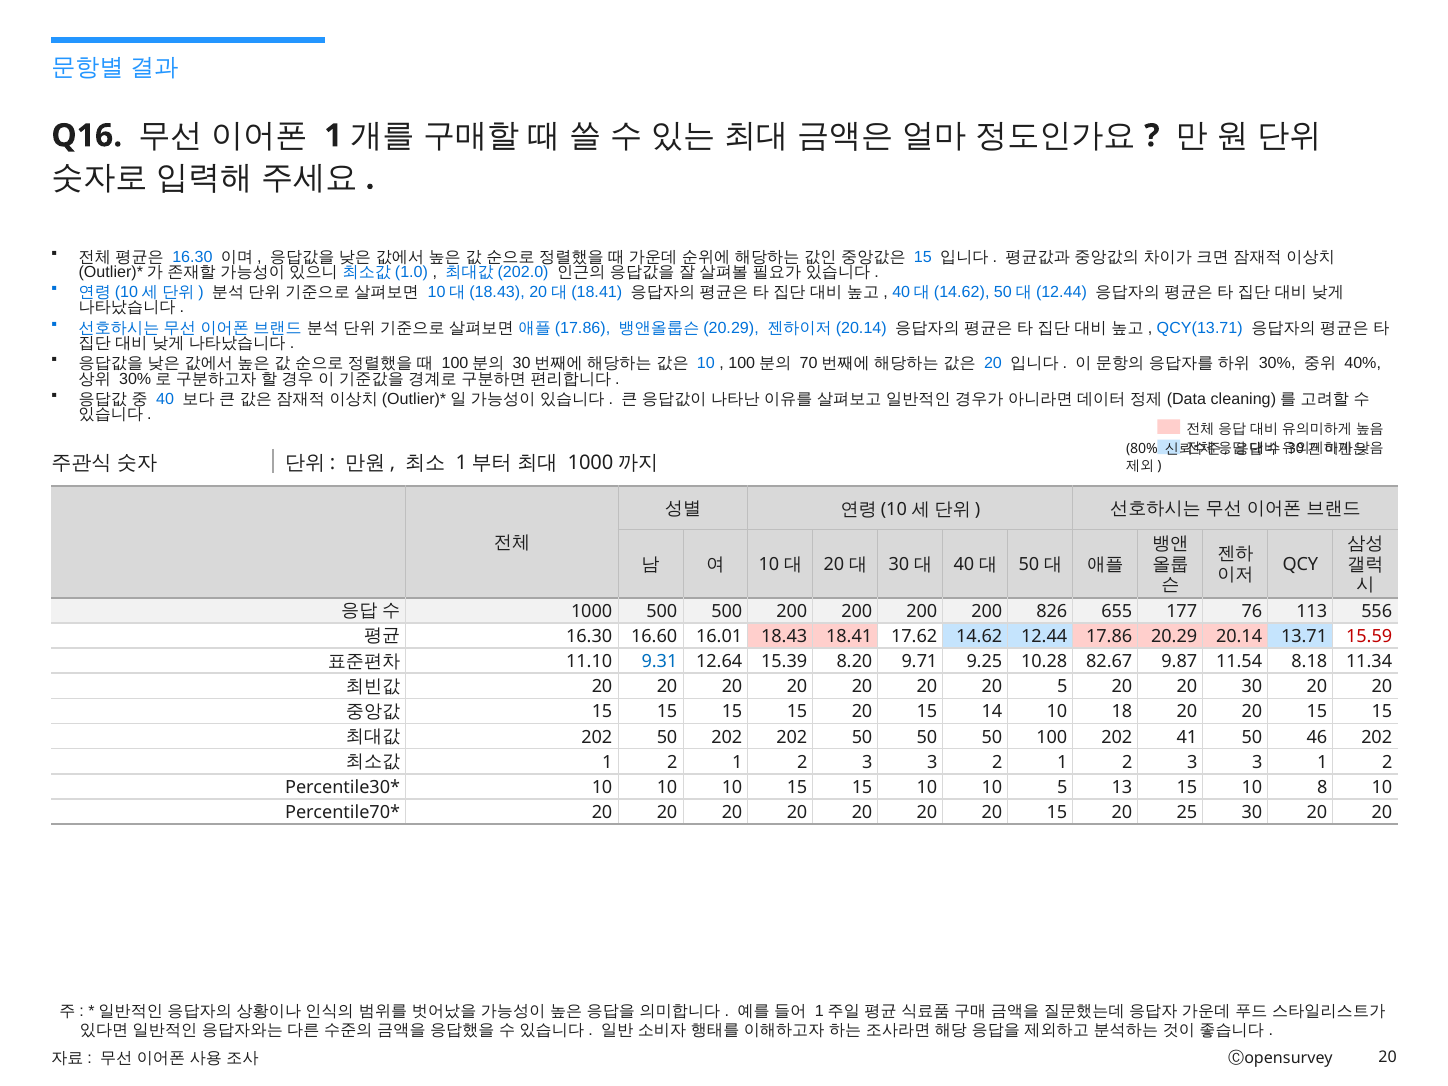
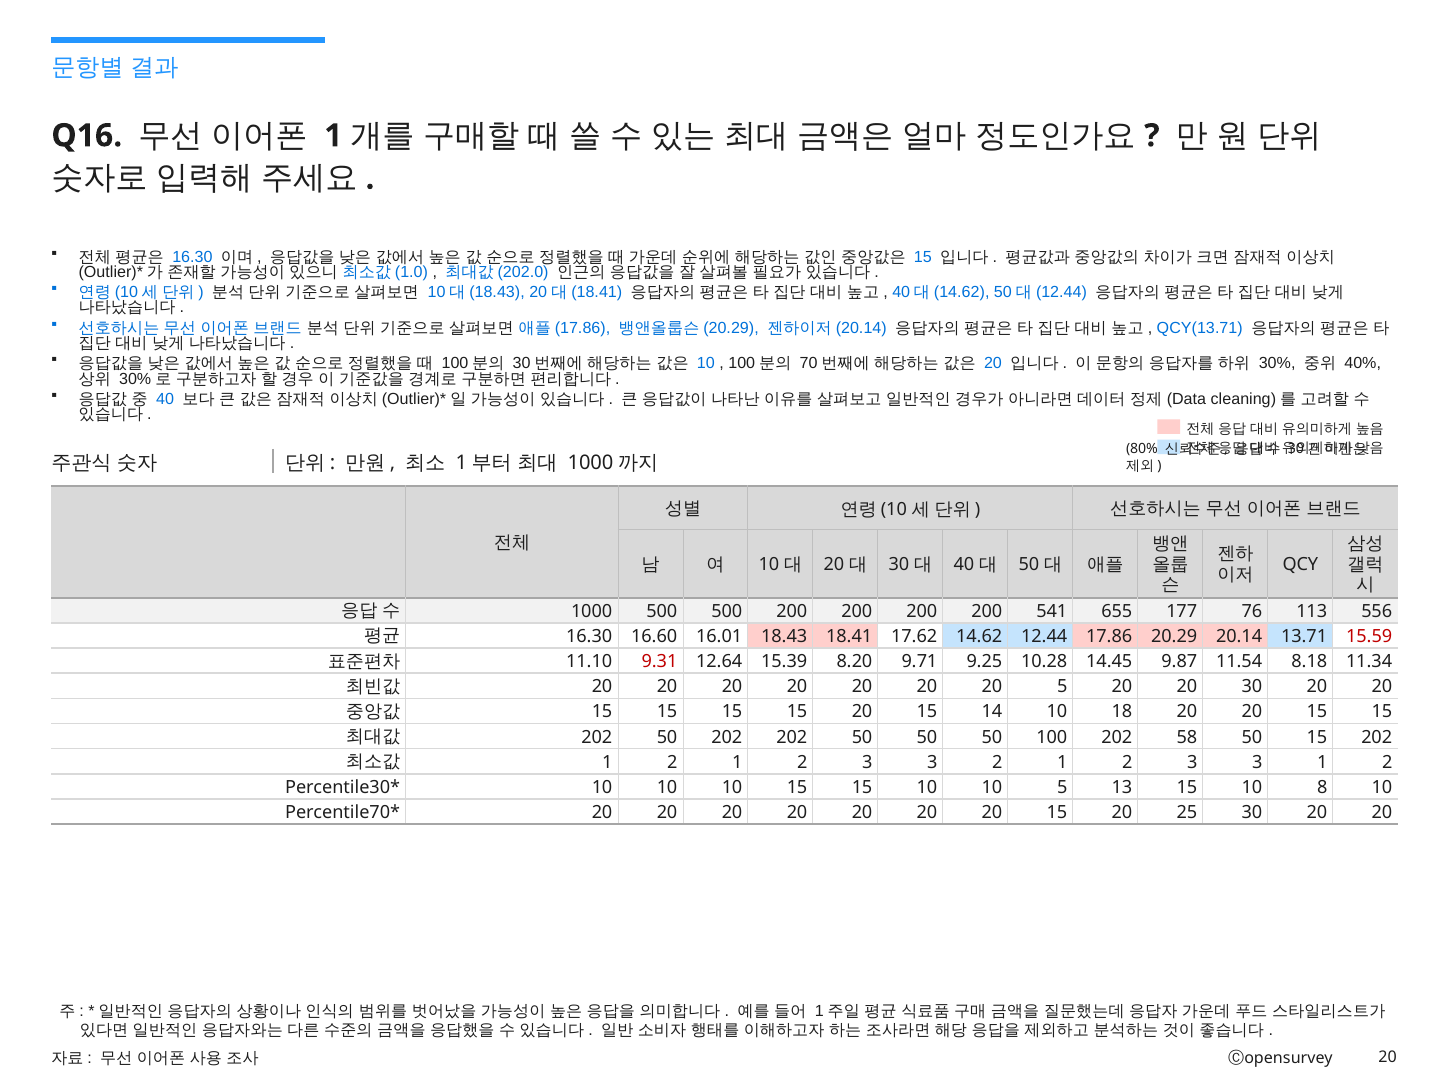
826: 826 -> 541 (1052, 612)
9.31 colour: blue -> red (659, 662)
82.67: 82.67 -> 14.45 (1109, 662)
41: 41 -> 58 (1187, 737)
50 46: 46 -> 15 (1317, 737)
